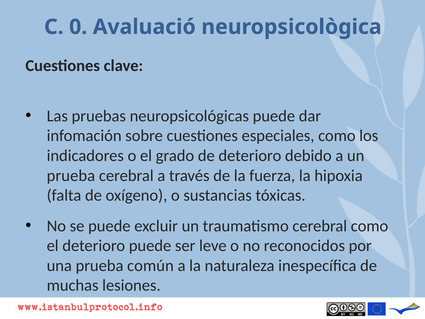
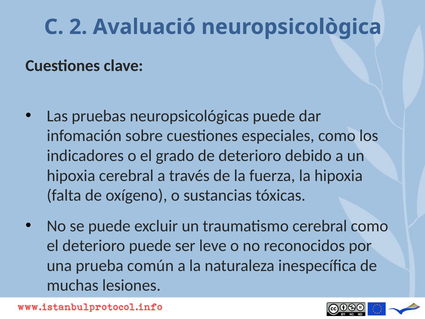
0: 0 -> 2 (78, 27)
prueba: prueba -> hipoxia (71, 175)
